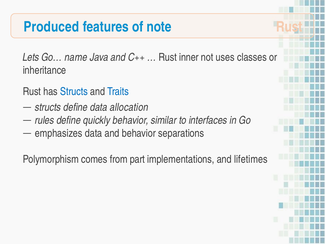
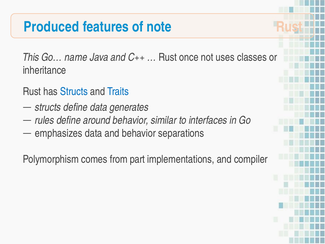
Lets: Lets -> This (31, 57)
inner: inner -> once (189, 57)
allocation: allocation -> generates (129, 107)
quickly: quickly -> around (97, 120)
lifetimes: lifetimes -> compiler (251, 159)
